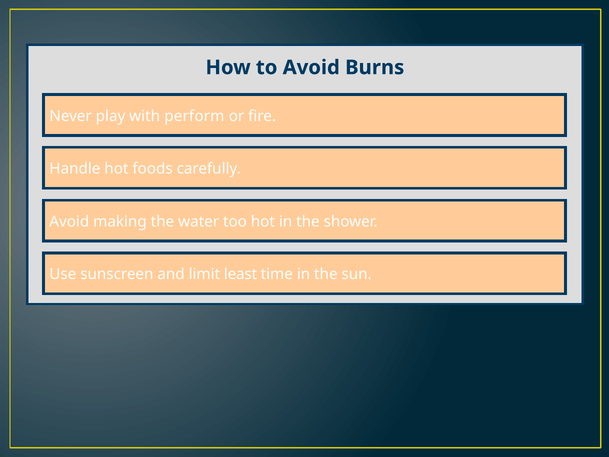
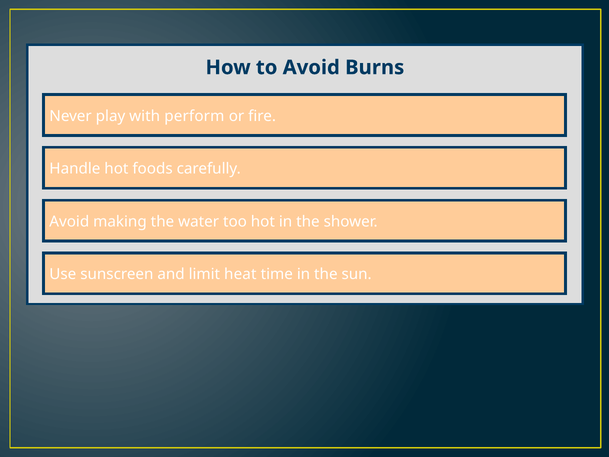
least: least -> heat (240, 274)
